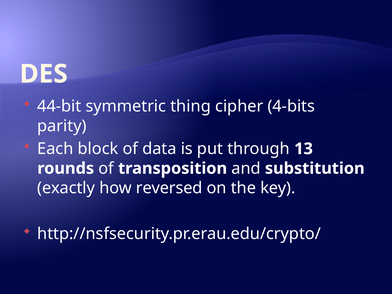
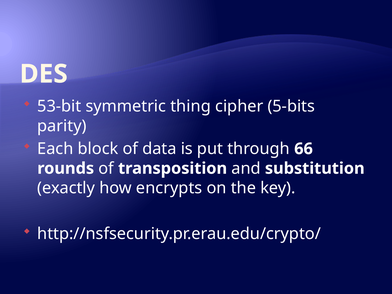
44-bit: 44-bit -> 53-bit (59, 106)
4-bits: 4-bits -> 5-bits (291, 106)
13: 13 -> 66 (304, 149)
reversed: reversed -> encrypts (169, 188)
